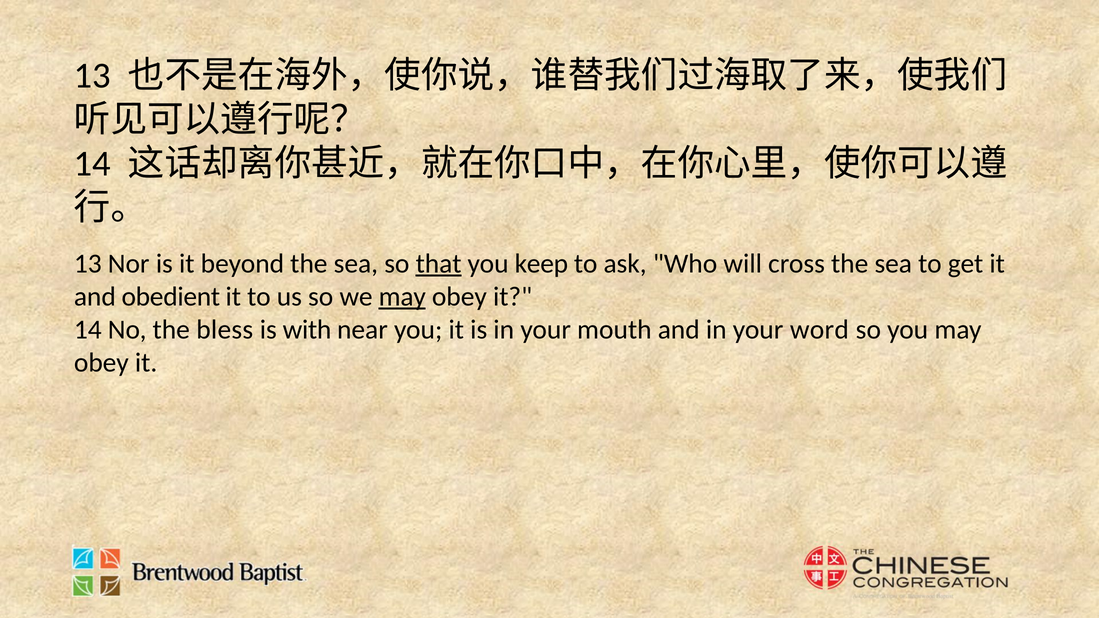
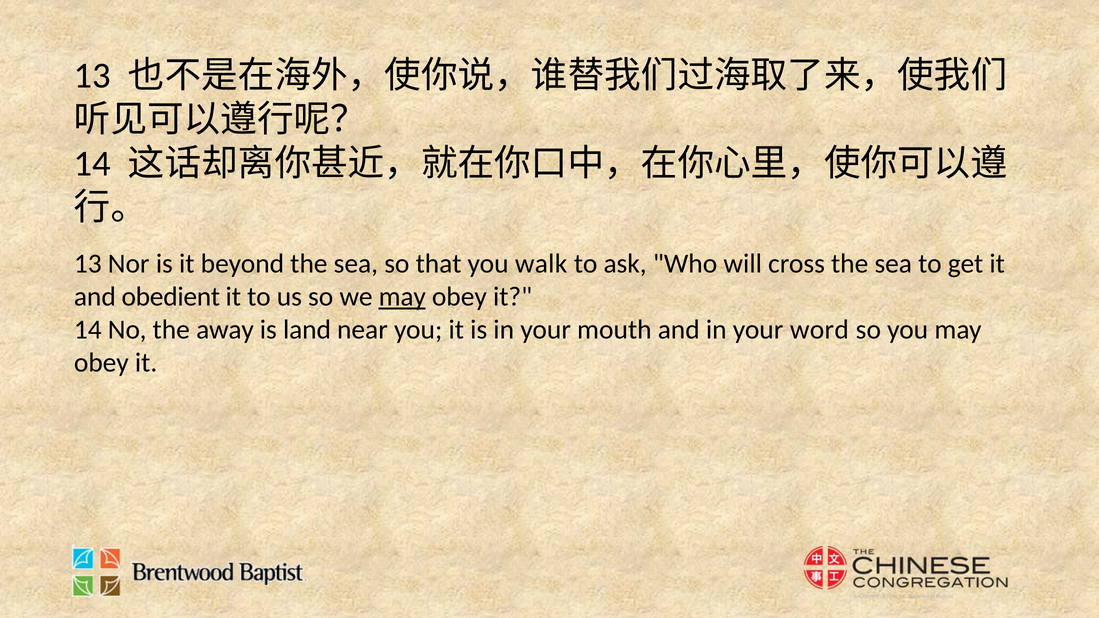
that underline: present -> none (439, 264)
keep: keep -> walk (541, 264)
bless: bless -> away (225, 330)
with: with -> land (307, 330)
